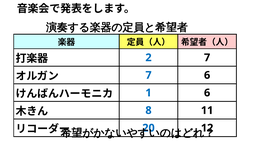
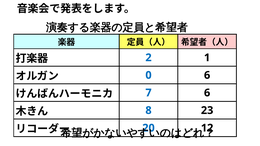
2 7: 7 -> 1 (207, 58)
7: 7 -> 0 (149, 75)
1: 1 -> 7 (149, 93)
11: 11 -> 23 (207, 111)
